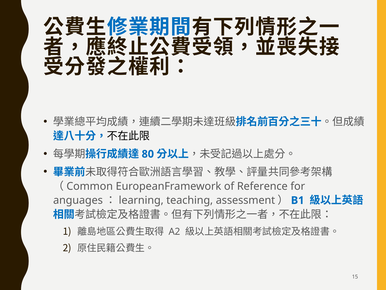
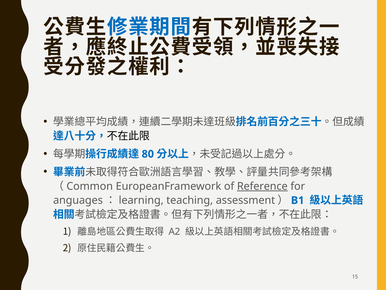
Reference underline: none -> present (262, 186)
